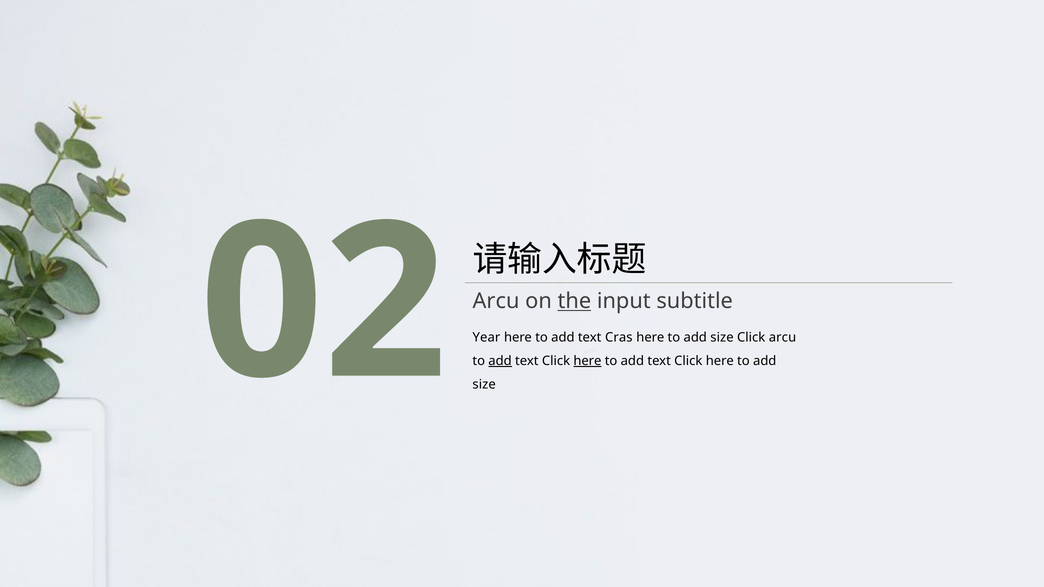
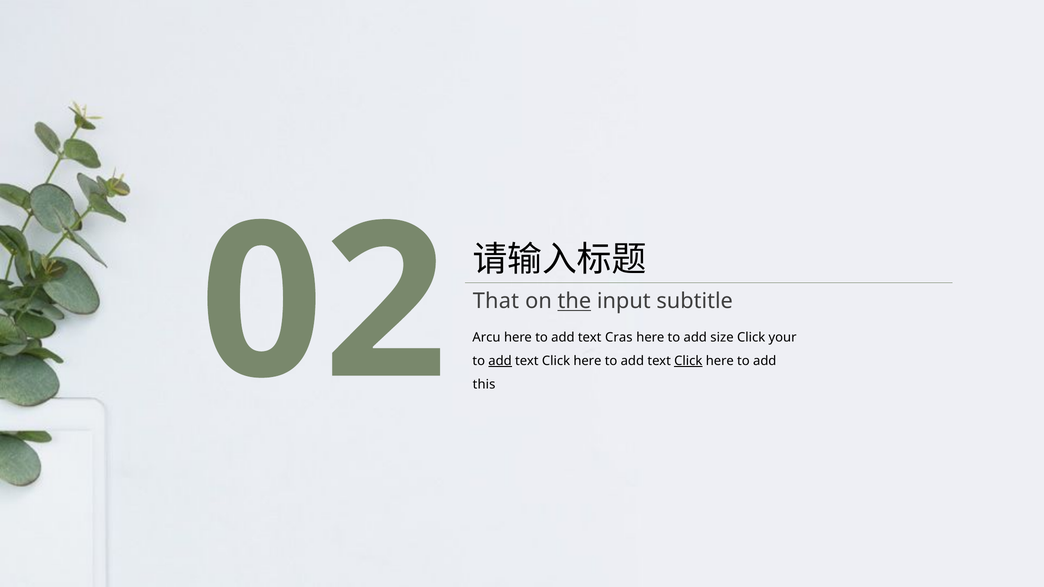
Arcu: Arcu -> That (496, 301)
Year: Year -> Arcu (487, 338)
Click arcu: arcu -> your (783, 338)
here underline: present -> none (587, 361)
Click underline: none -> present (688, 361)
size: size -> this (484, 385)
